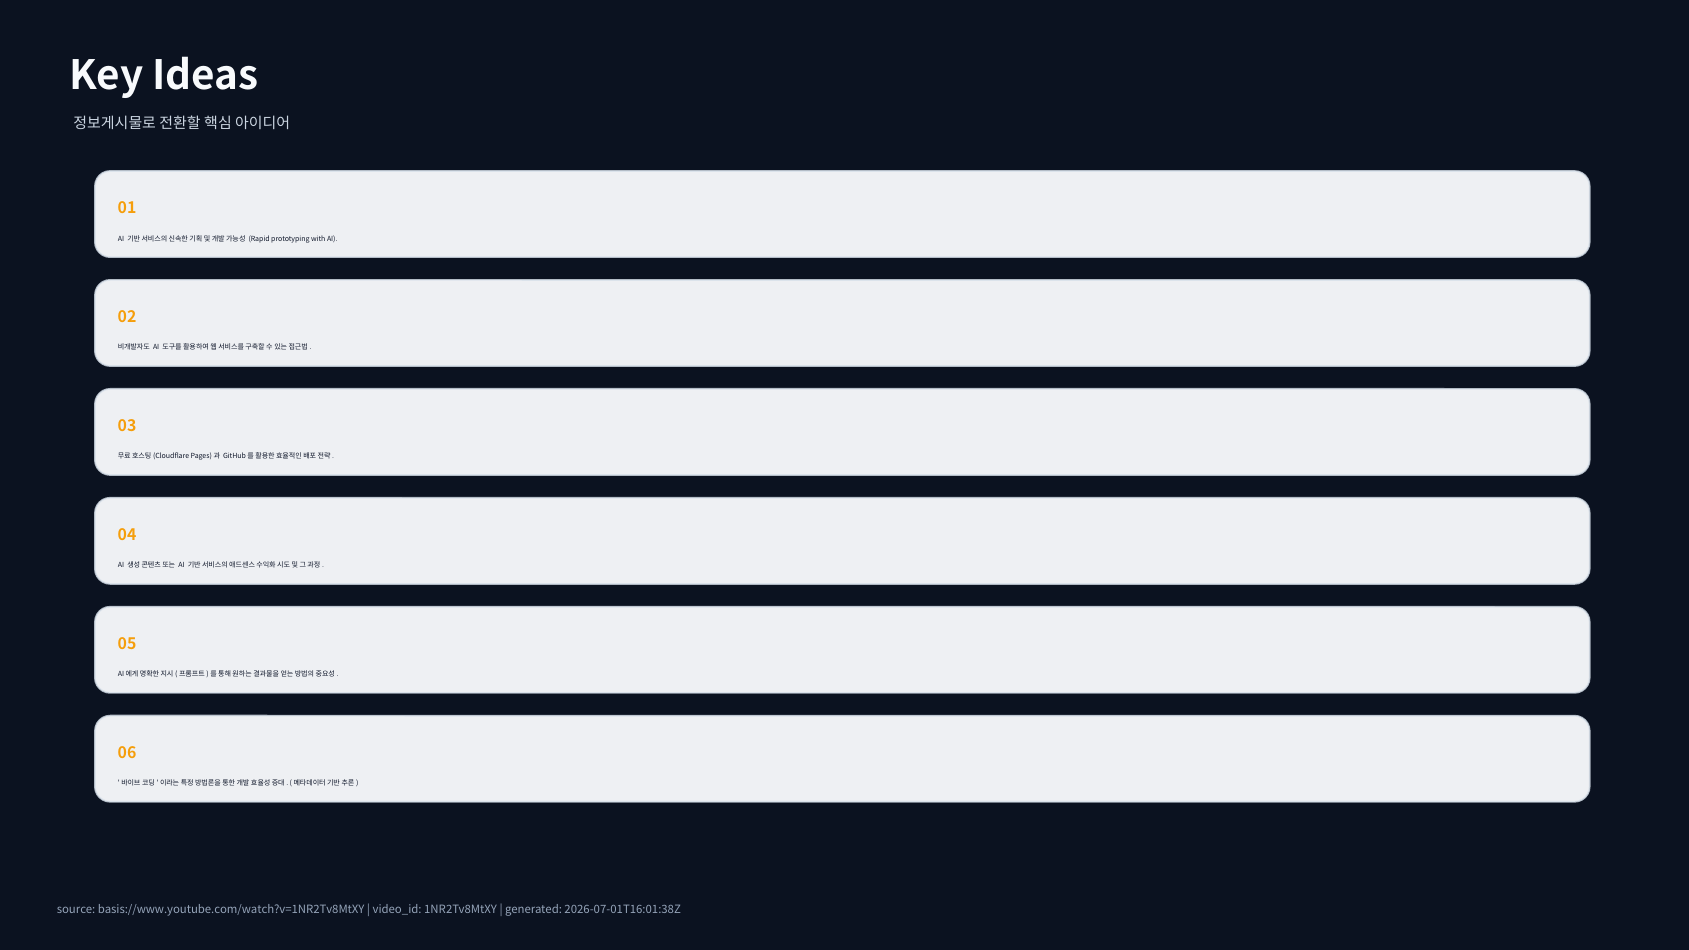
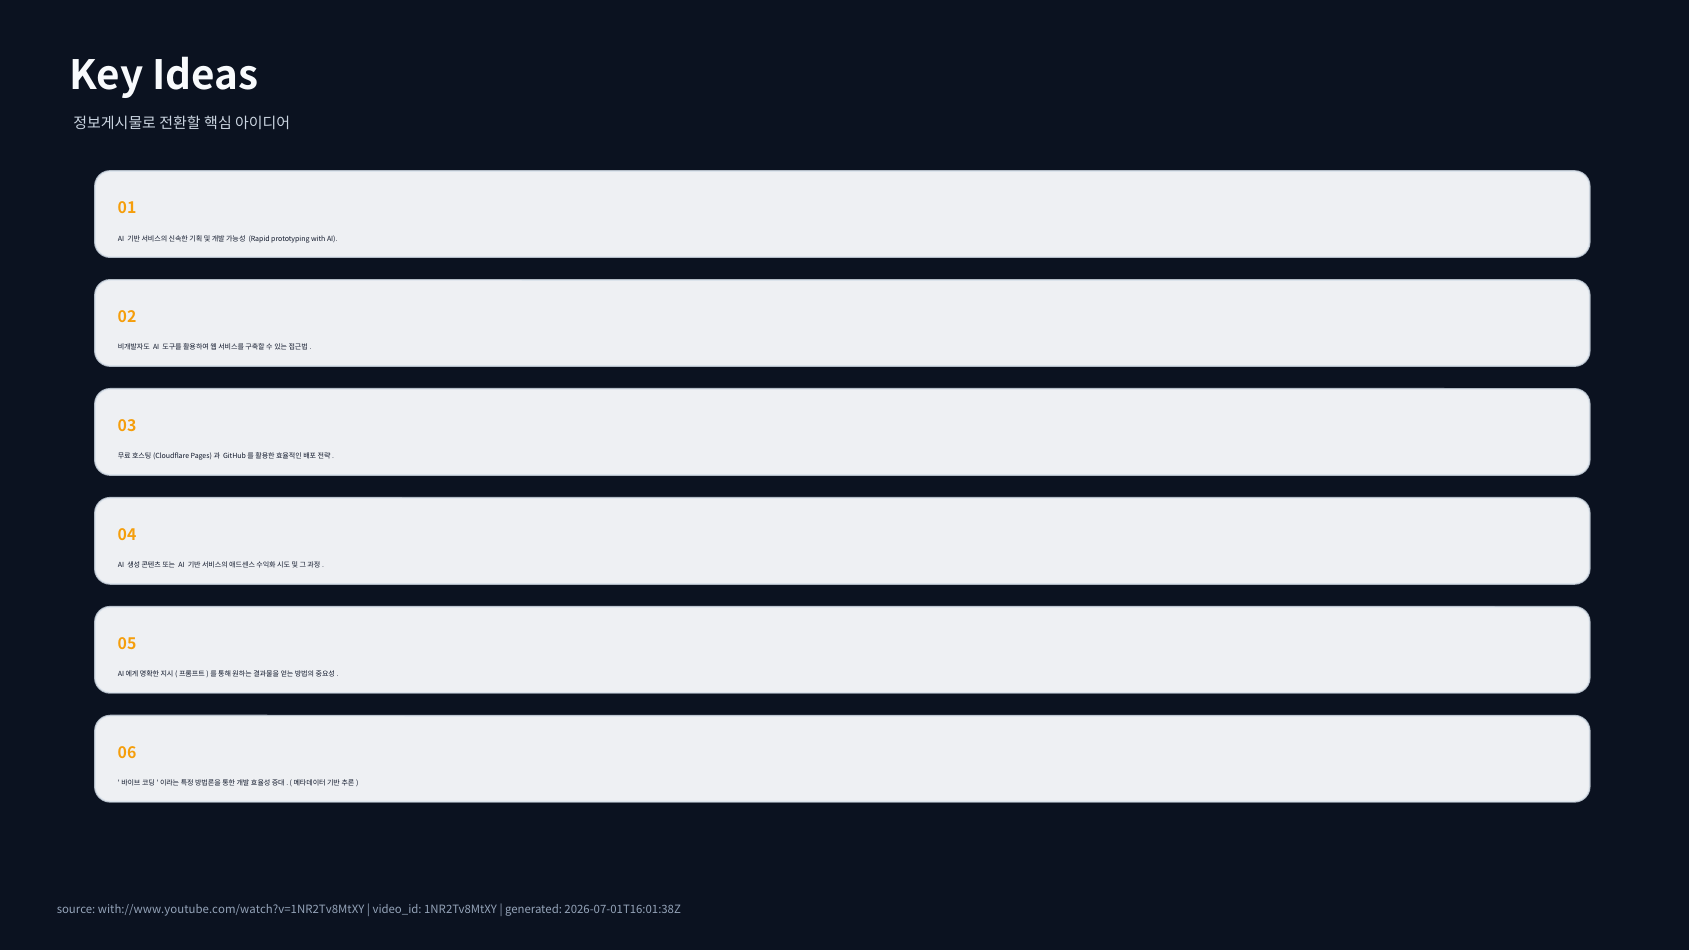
basis://www.youtube.com/watch?v=1NR2Tv8MtXY: basis://www.youtube.com/watch?v=1NR2Tv8MtXY -> with://www.youtube.com/watch?v=1NR2Tv8MtXY (231, 910)
